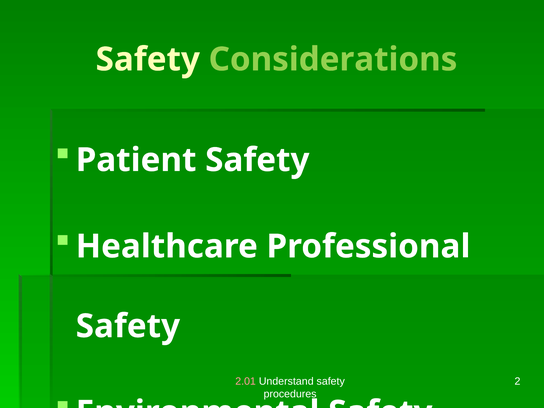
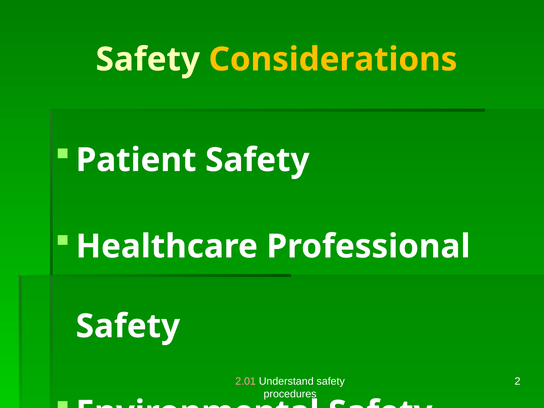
Considerations colour: light green -> yellow (333, 59)
